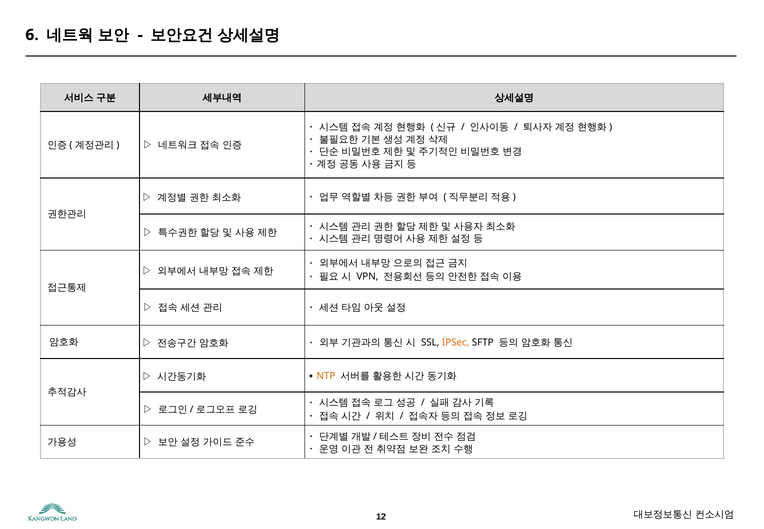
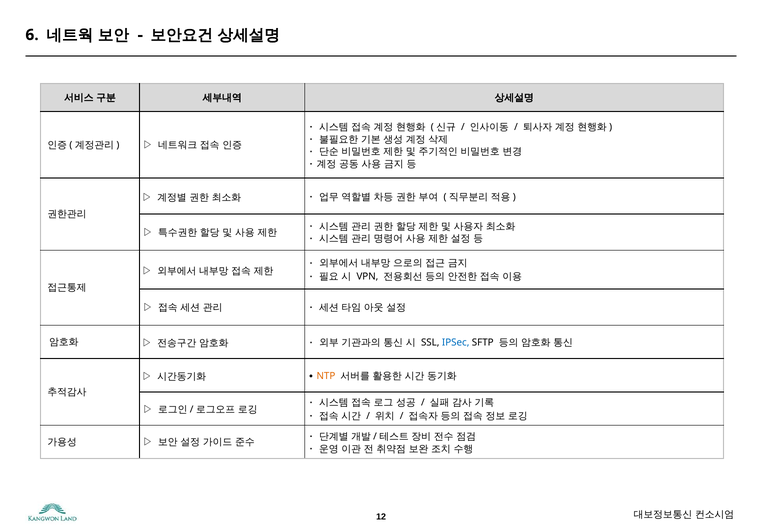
IPSec colour: orange -> blue (456, 343)
